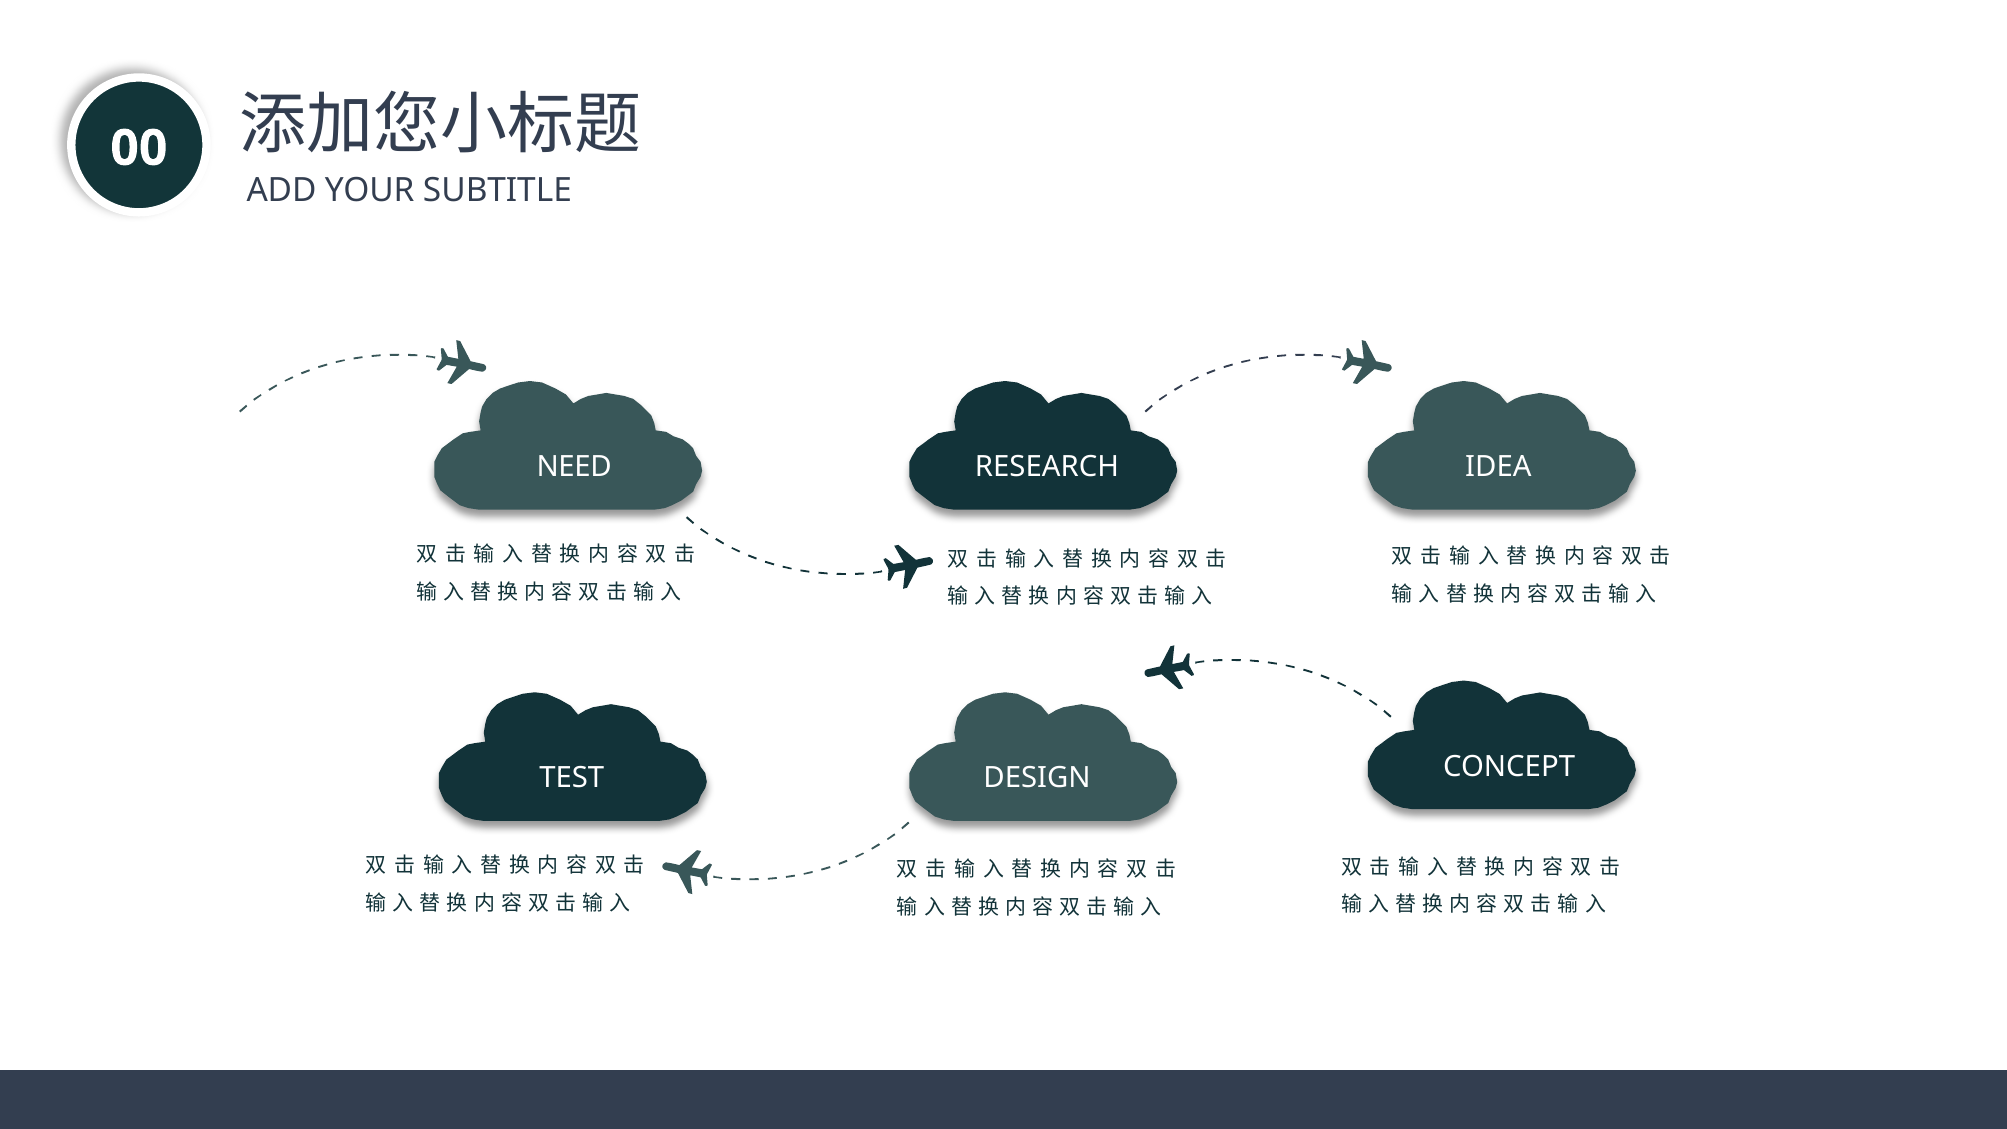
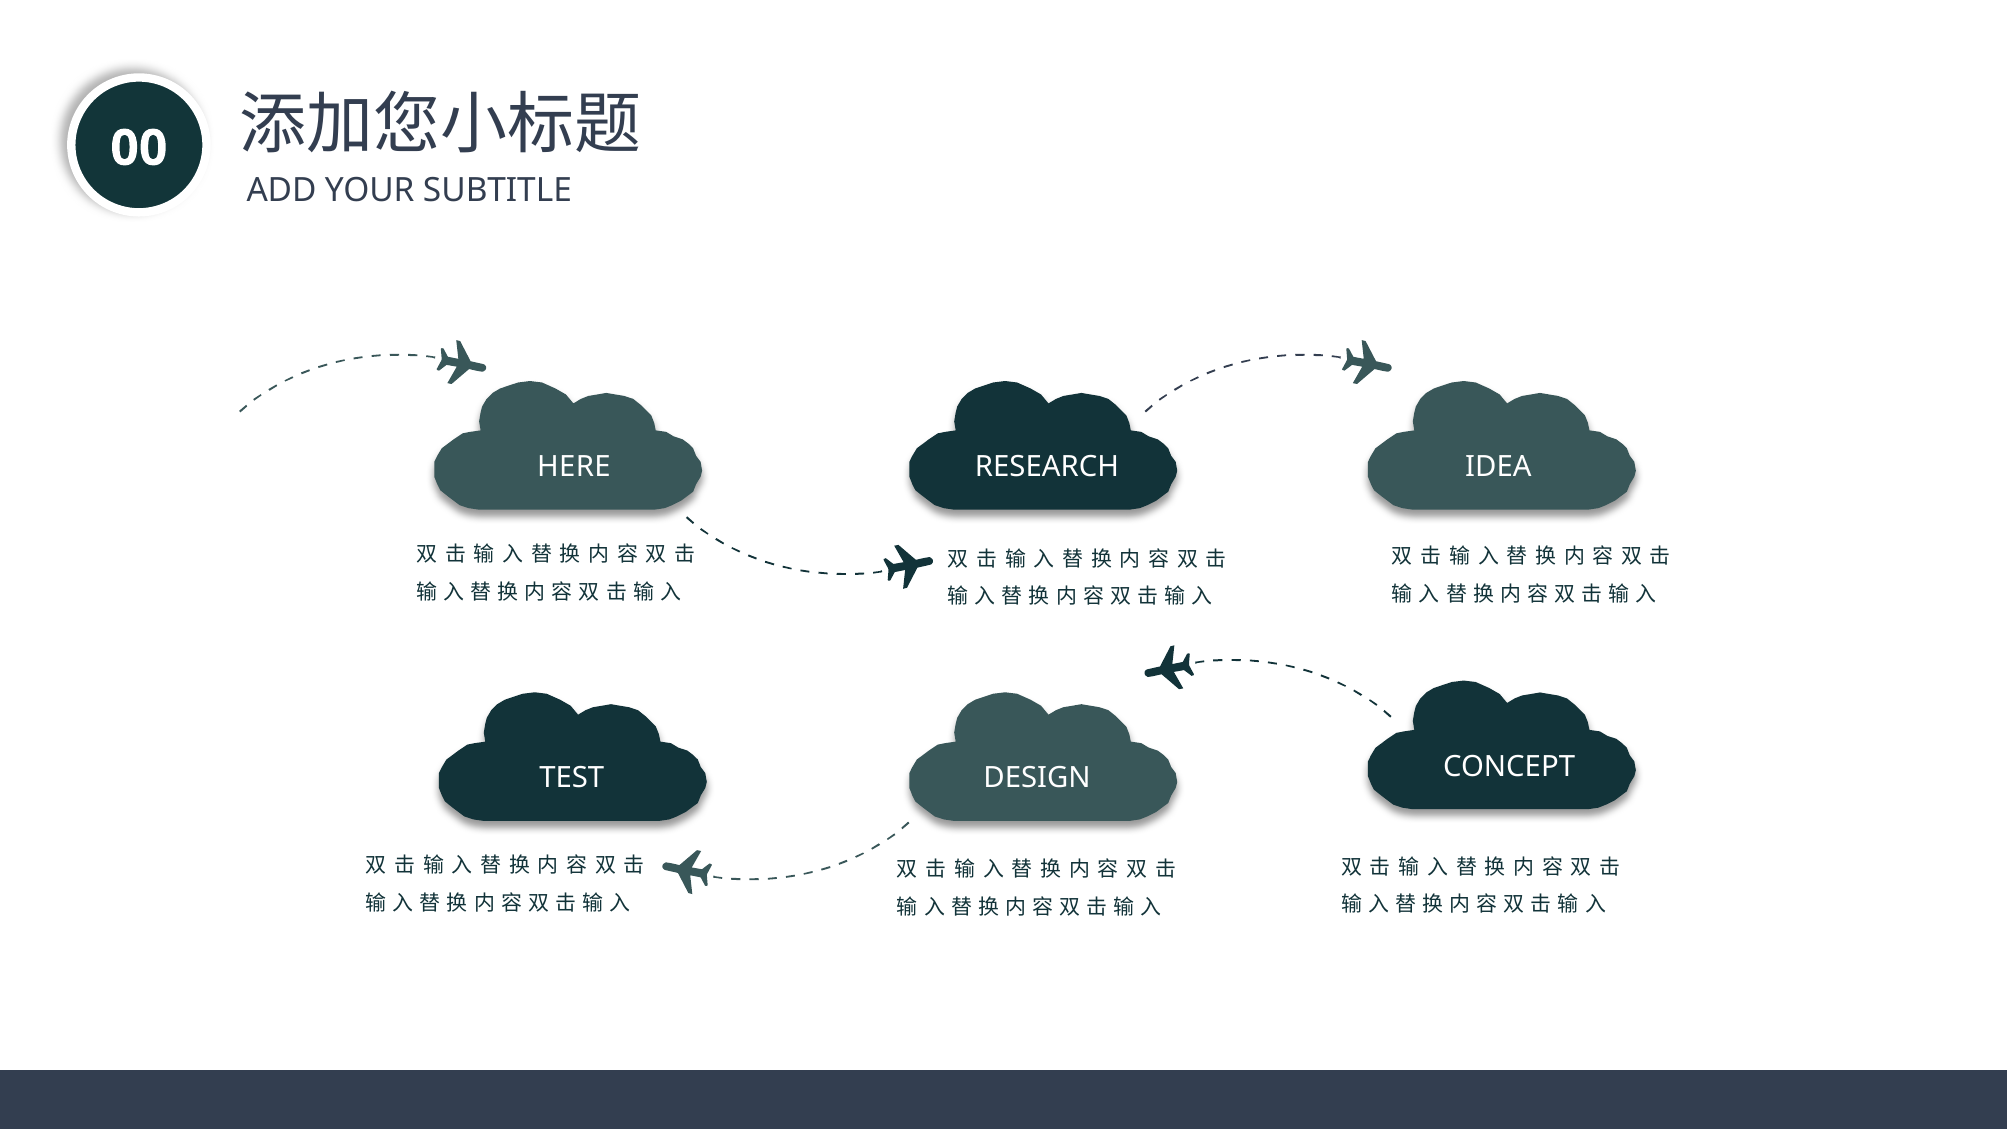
NEED: NEED -> HERE (574, 467)
